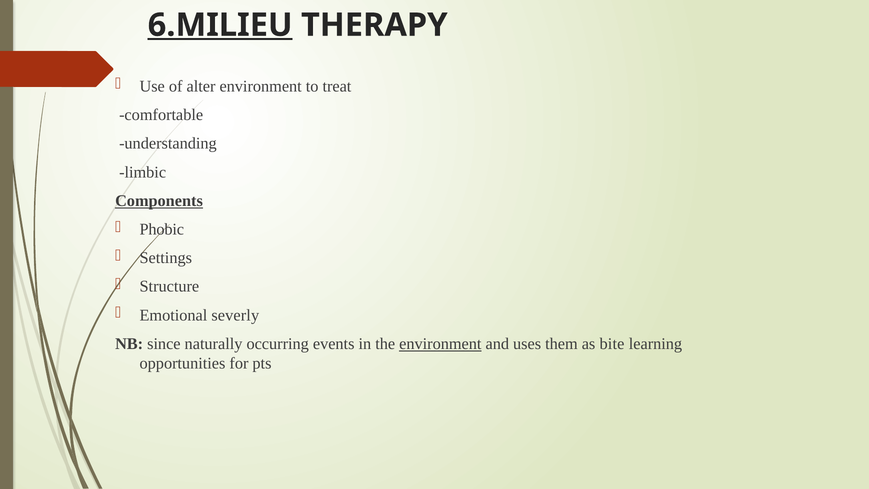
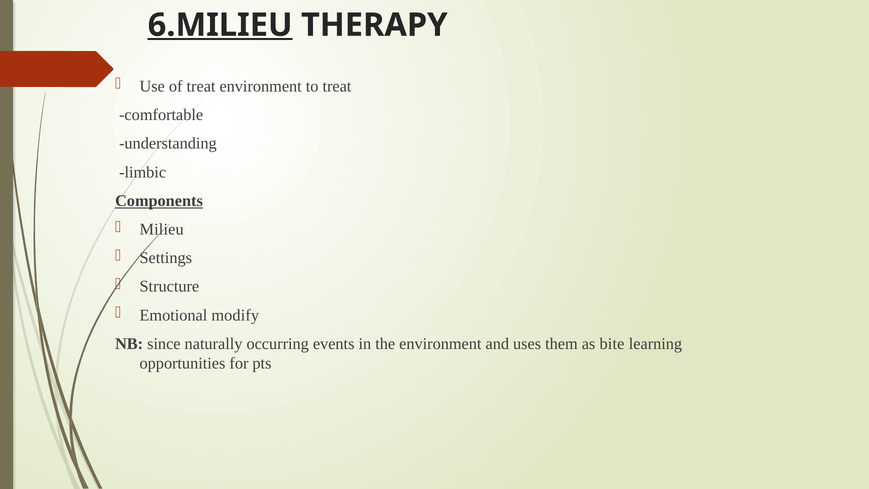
of alter: alter -> treat (201, 86)
Phobic: Phobic -> Milieu (162, 229)
severly: severly -> modify (235, 315)
environment underline: present -> none (440, 344)
